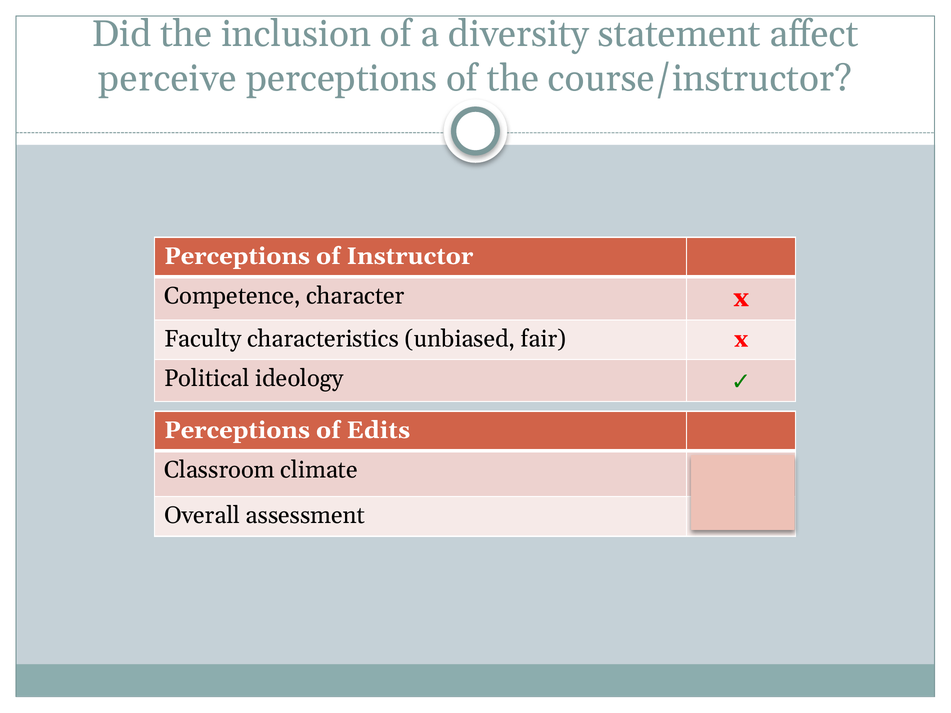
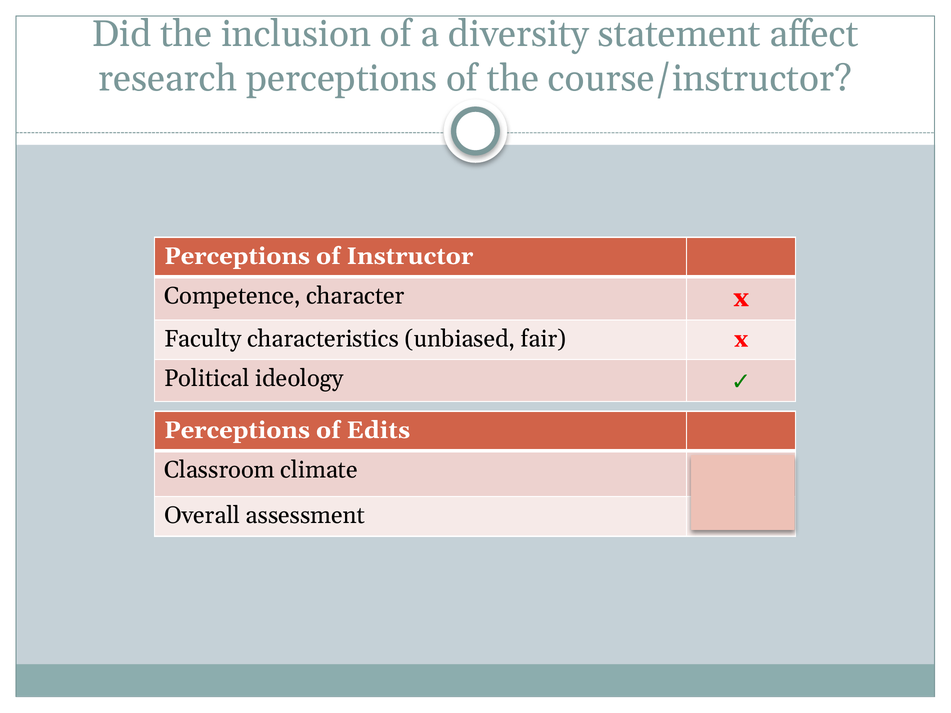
perceive: perceive -> research (168, 78)
